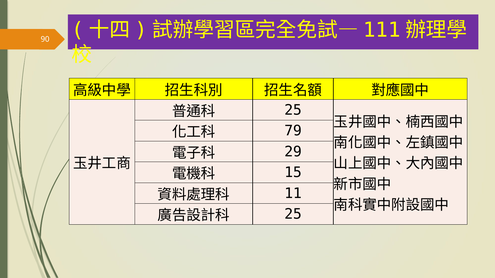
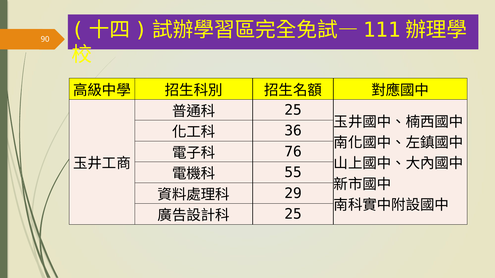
79: 79 -> 36 (293, 131)
29: 29 -> 76 (293, 152)
15: 15 -> 55 (293, 173)
11: 11 -> 29 (293, 194)
